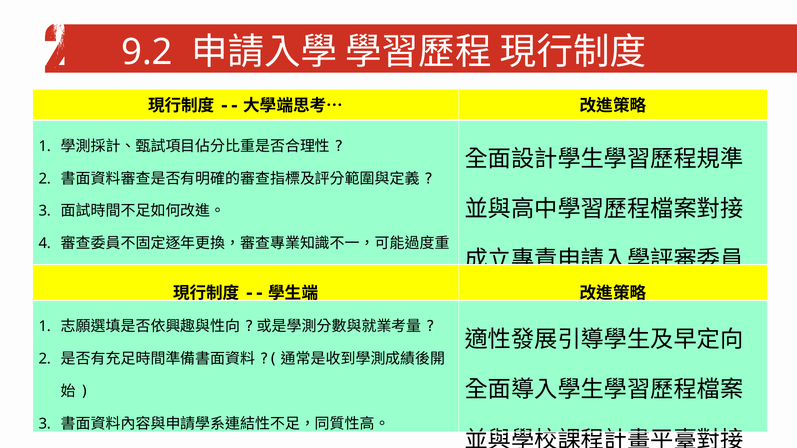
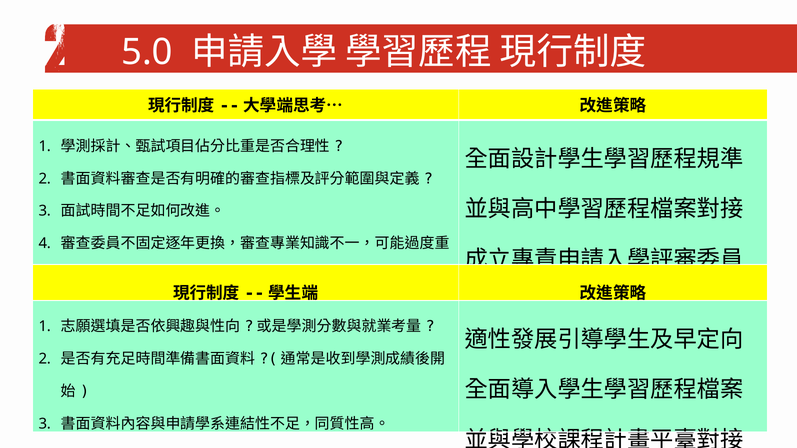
9.2: 9.2 -> 5.0 (147, 52)
